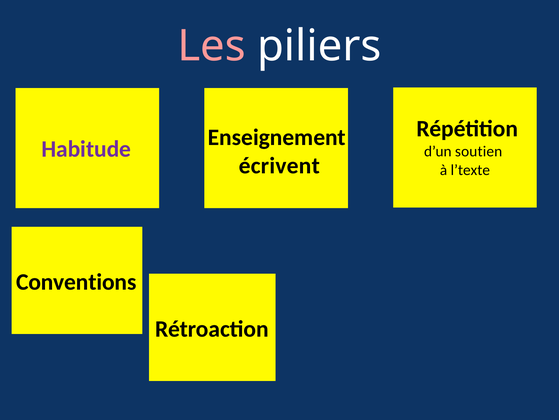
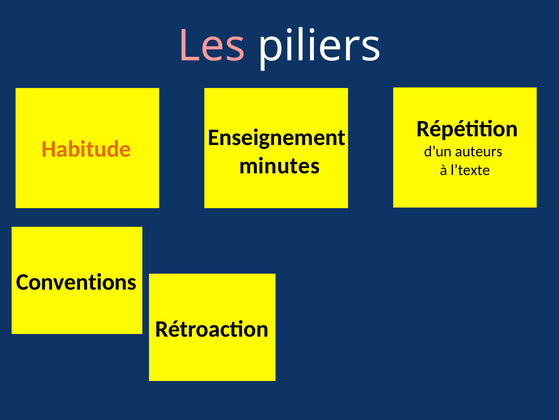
Habitude colour: purple -> orange (86, 149)
soutien: soutien -> auteurs (479, 151)
écrivent: écrivent -> minutes (279, 165)
